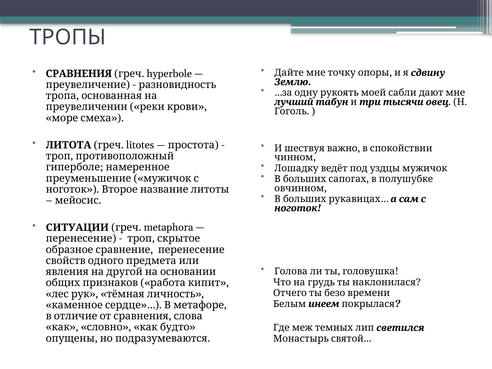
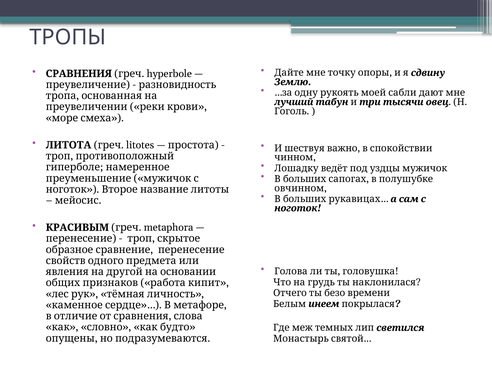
СИТУАЦИИ: СИТУАЦИИ -> КРАСИВЫМ (77, 228)
